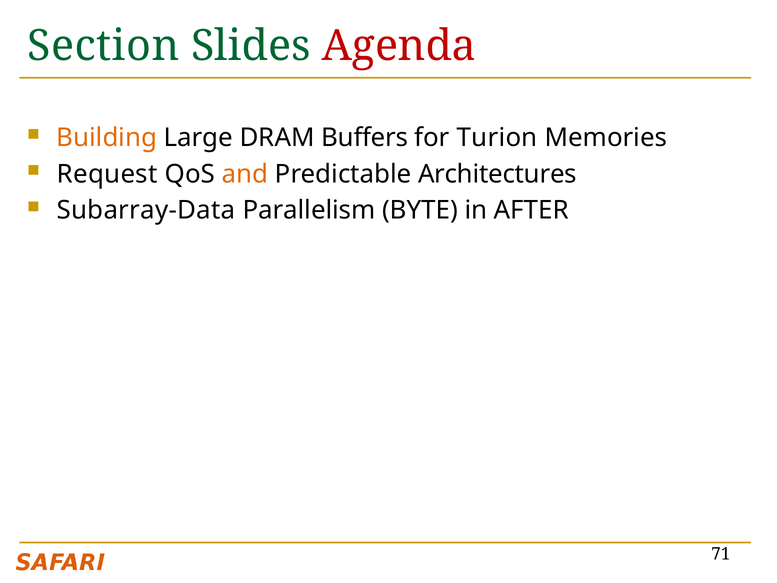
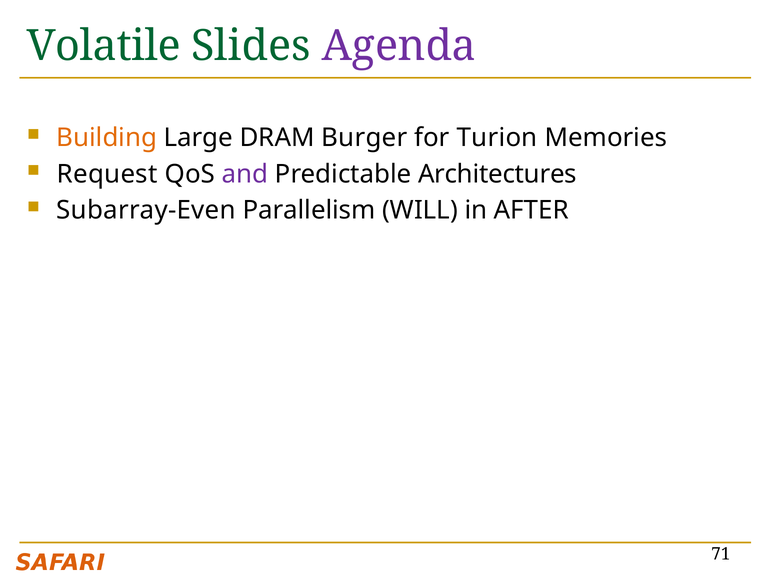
Section: Section -> Volatile (104, 46)
Agenda colour: red -> purple (399, 46)
Buffers: Buffers -> Burger (364, 138)
and colour: orange -> purple (245, 174)
Subarray-Data: Subarray-Data -> Subarray-Even (146, 210)
BYTE: BYTE -> WILL (420, 210)
